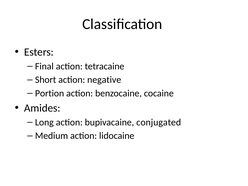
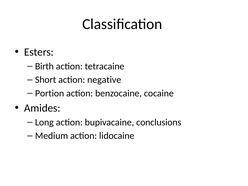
Final: Final -> Birth (44, 66)
conjugated: conjugated -> conclusions (159, 122)
